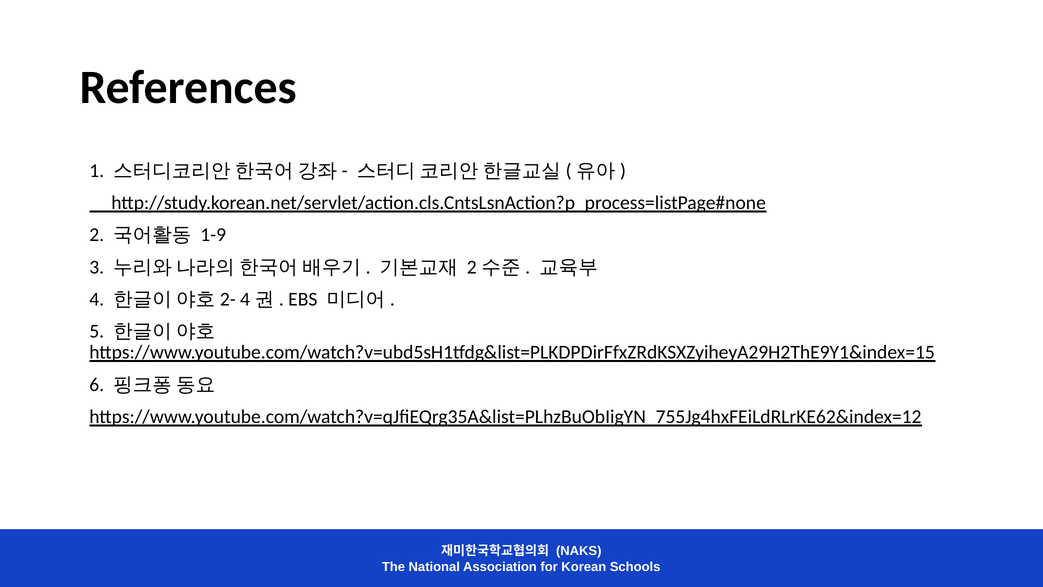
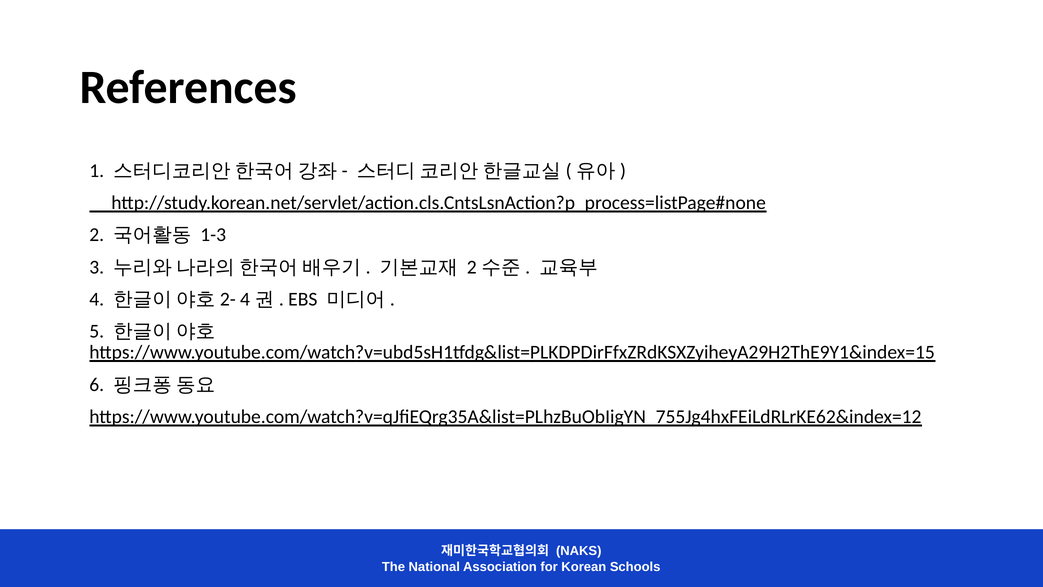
1-9: 1-9 -> 1-3 (213, 235)
